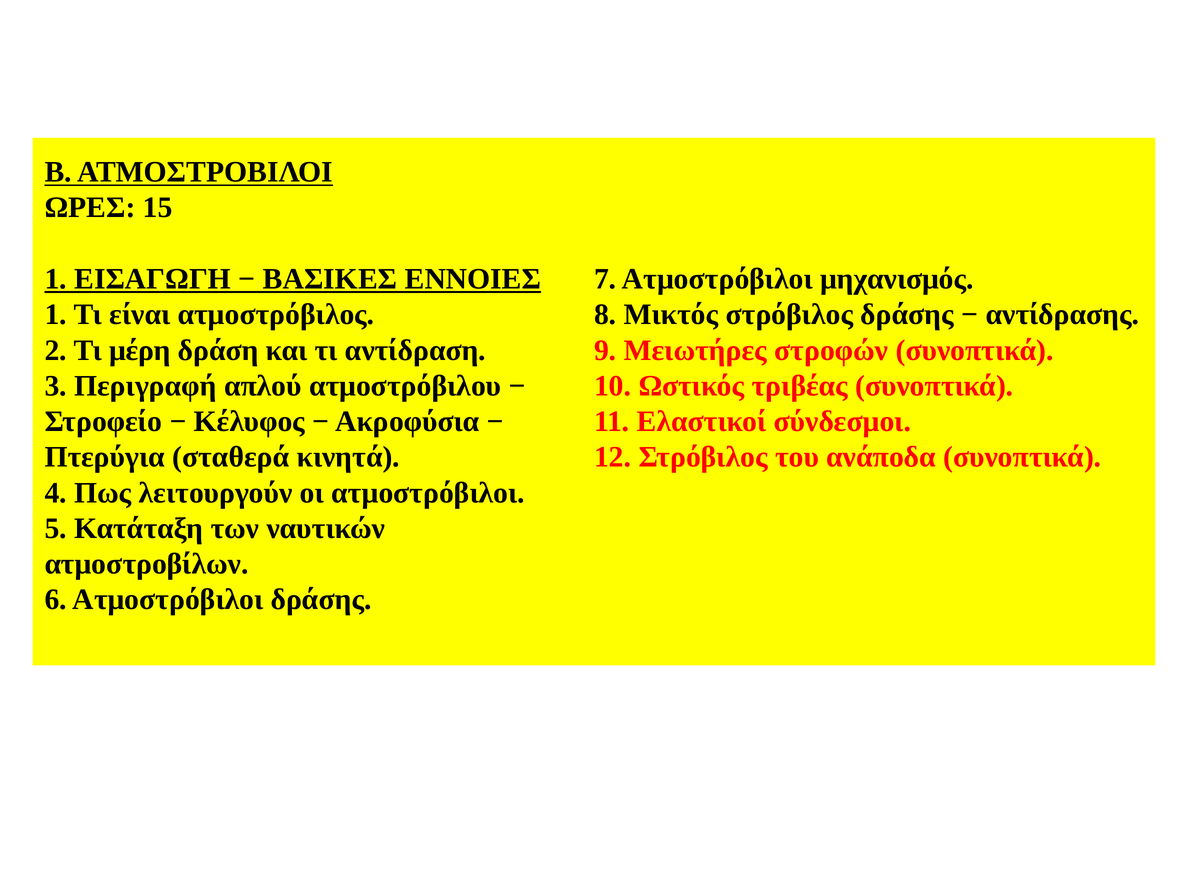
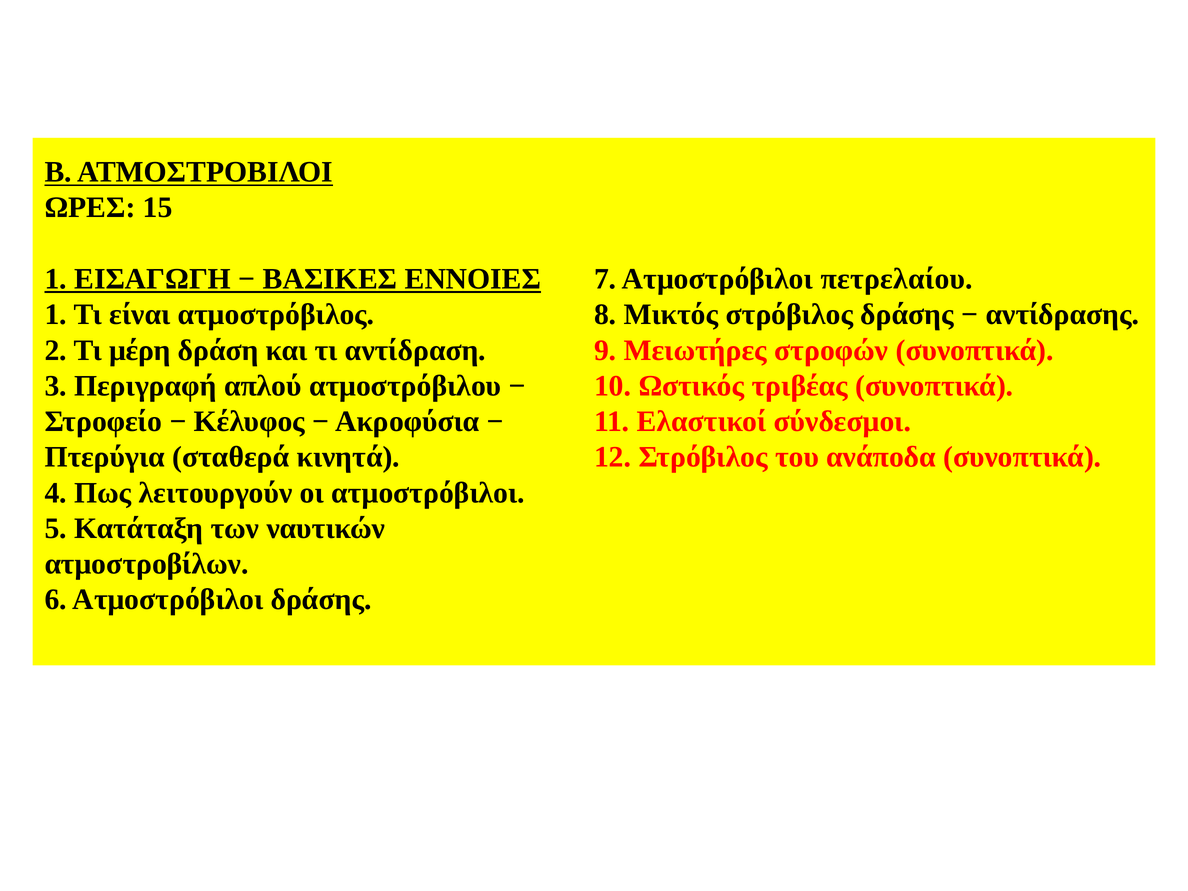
μηχανισμός: μηχανισμός -> πετρελαίου (897, 279)
